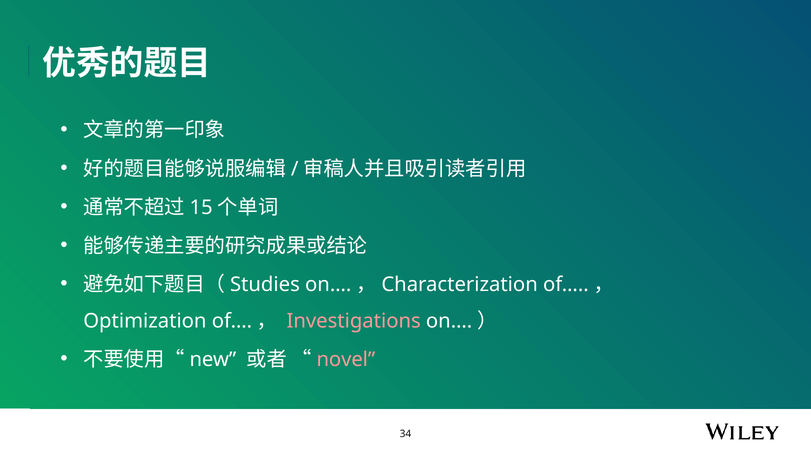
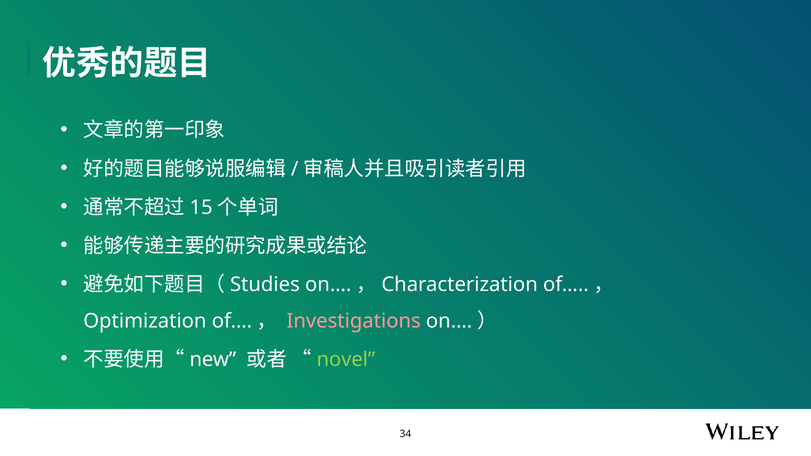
novel colour: pink -> light green (346, 359)
